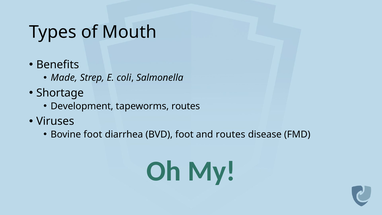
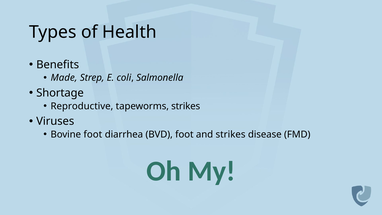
Mouth: Mouth -> Health (129, 32)
Development: Development -> Reproductive (82, 106)
tapeworms routes: routes -> strikes (186, 106)
and routes: routes -> strikes (231, 134)
